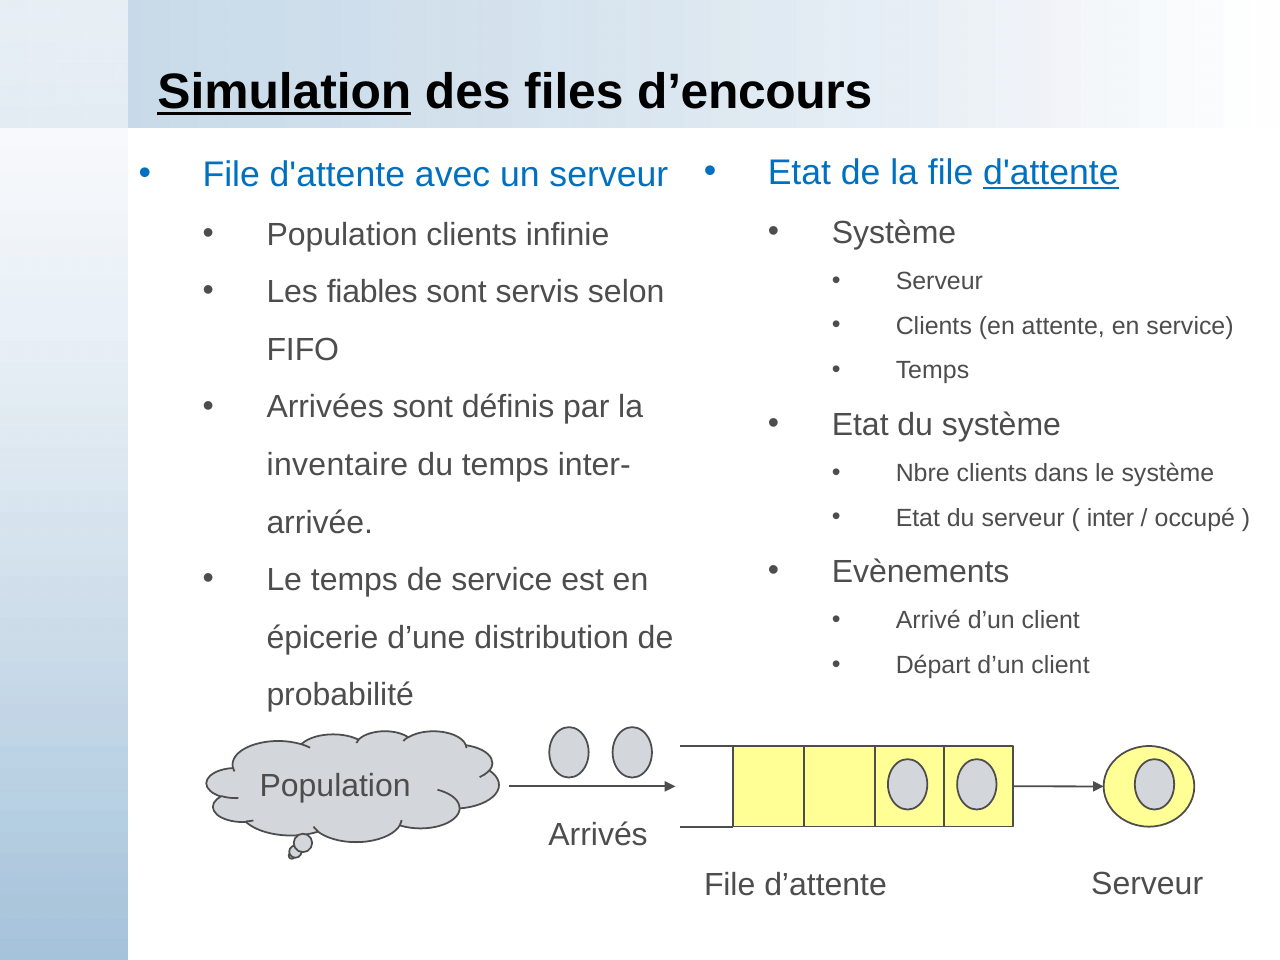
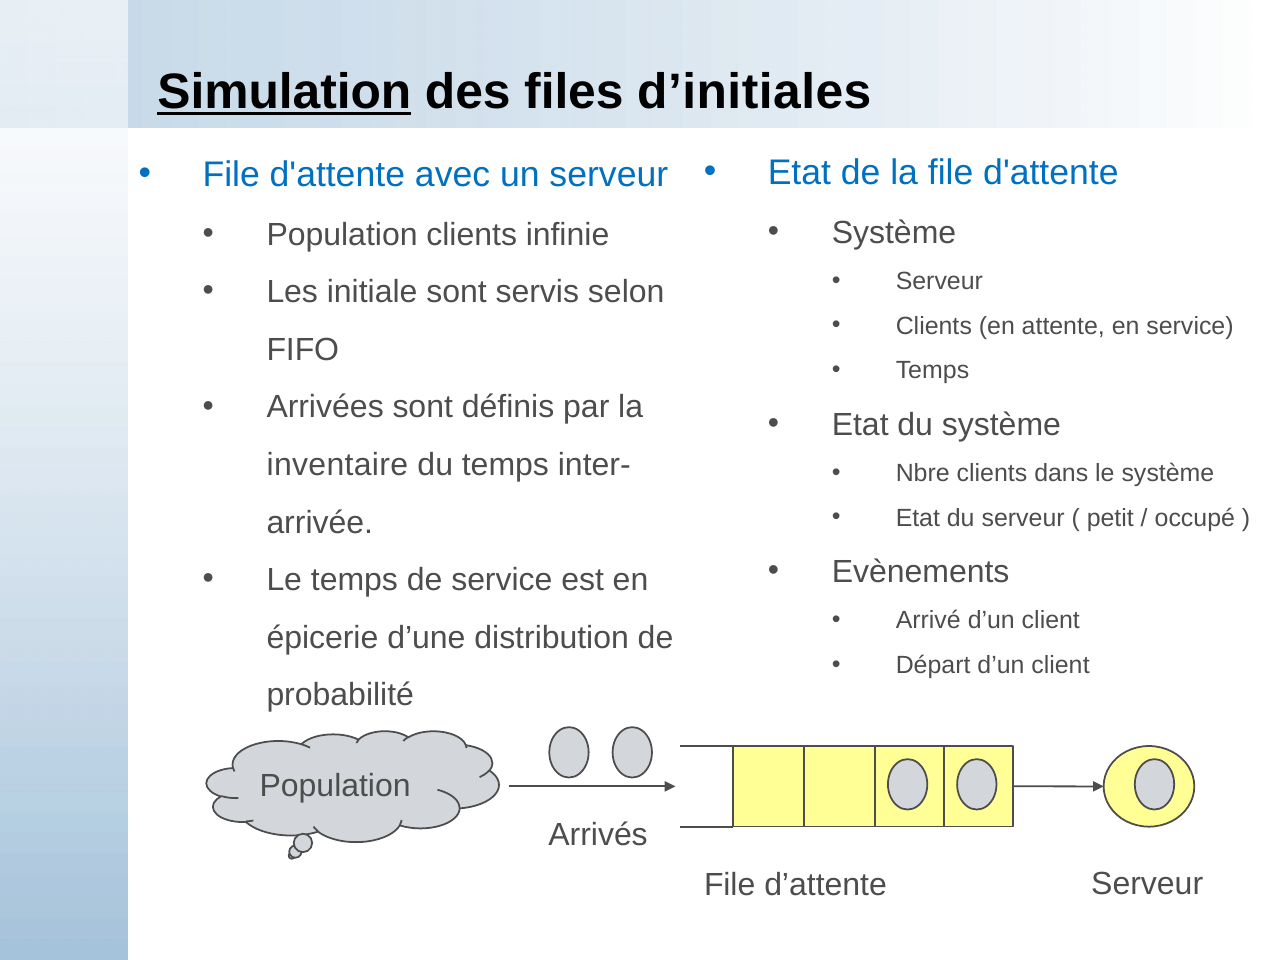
d’encours: d’encours -> d’initiales (754, 92)
d'attente underline: present -> none (1051, 173)
fiables: fiables -> initiale (372, 292)
inter: inter -> petit (1110, 518)
